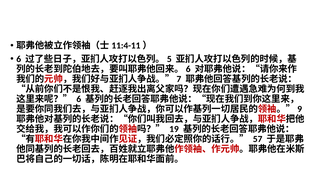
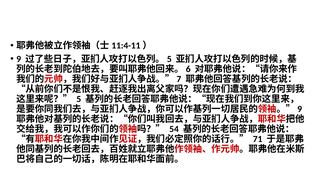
6: 6 -> 9 (19, 59)
6: 6 -> 5 (79, 99)
19: 19 -> 54 (174, 129)
57: 57 -> 71 (258, 139)
